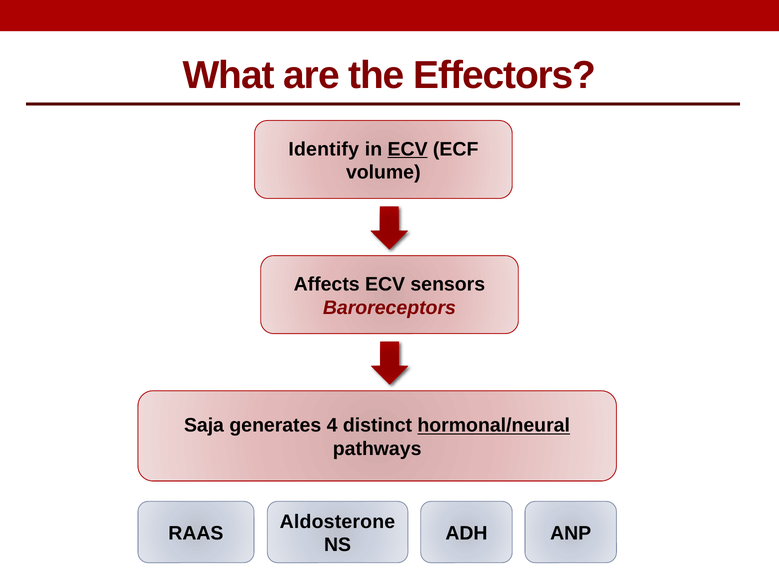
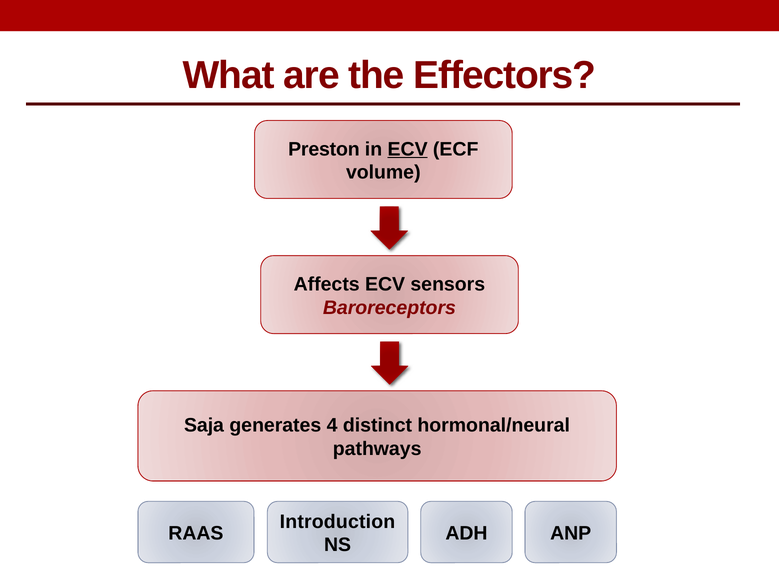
Identify: Identify -> Preston (324, 149)
hormonal/neural underline: present -> none (494, 425)
Aldosterone: Aldosterone -> Introduction (337, 521)
